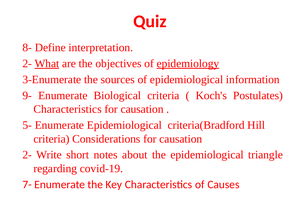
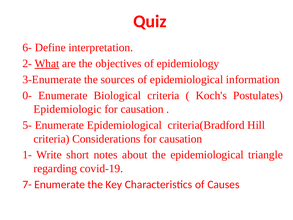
8-: 8- -> 6- (27, 47)
epidemiology underline: present -> none (188, 63)
9-: 9- -> 0- (27, 95)
Characteristics: Characteristics -> Epidemiologic (68, 109)
2-: 2- -> 1- (27, 155)
